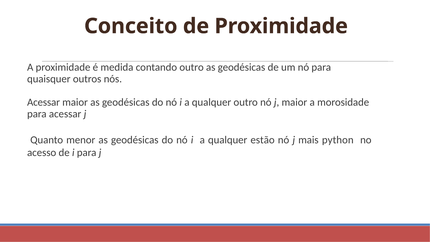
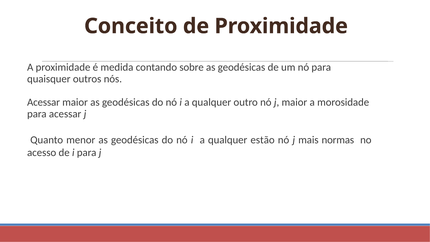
contando outro: outro -> sobre (192, 67)
python: python -> normas (338, 140)
